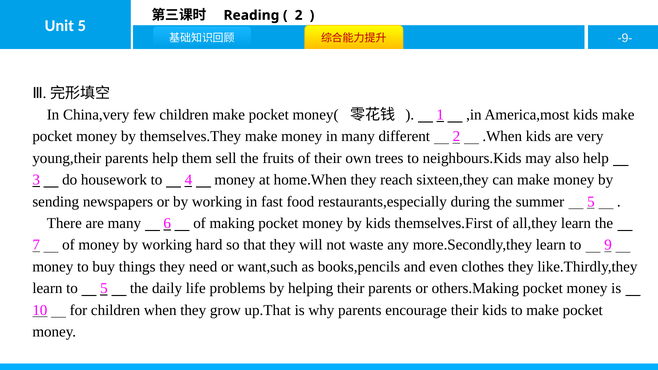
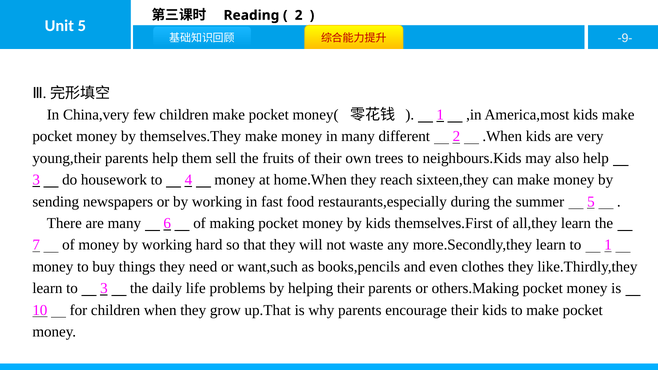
to 9: 9 -> 1 (608, 245)
to 5: 5 -> 3 (104, 288)
